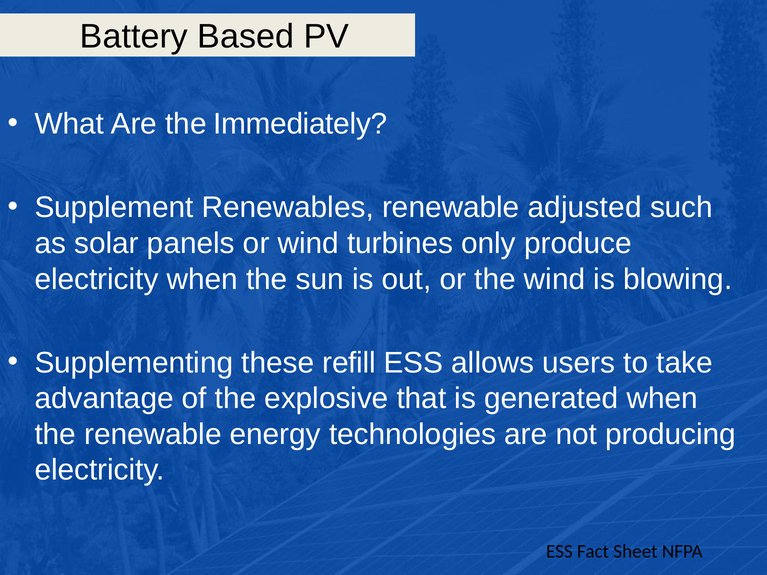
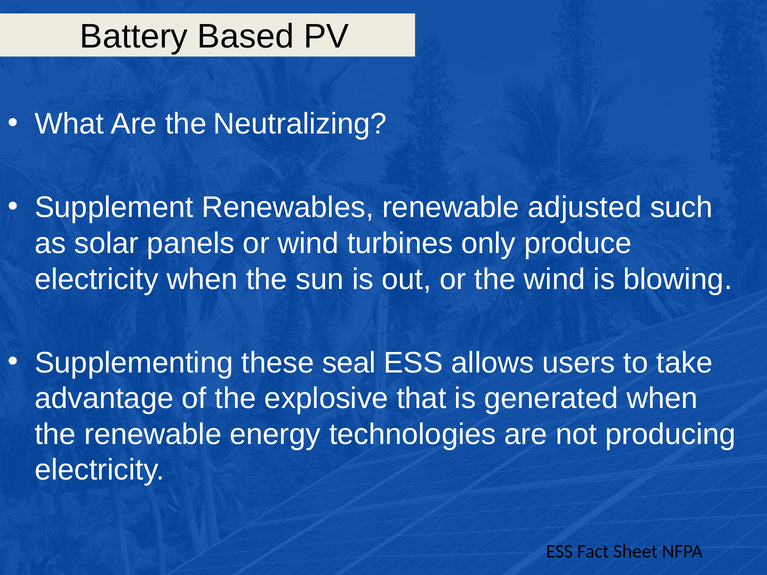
Immediately: Immediately -> Neutralizing (300, 124)
refill: refill -> seal (349, 363)
